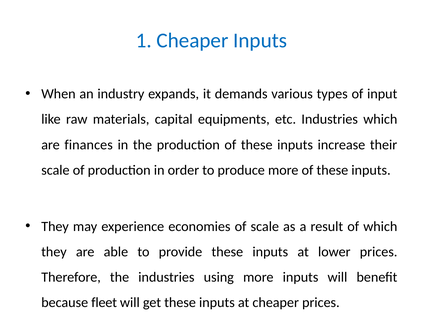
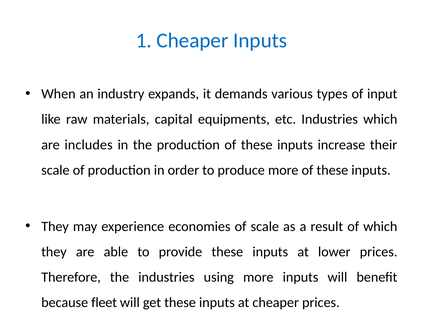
finances: finances -> includes (89, 145)
